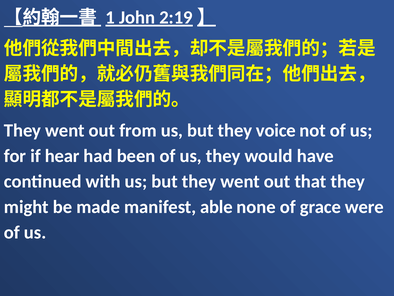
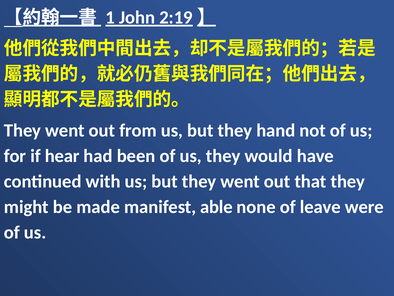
voice: voice -> hand (276, 130)
grace: grace -> leave (320, 207)
